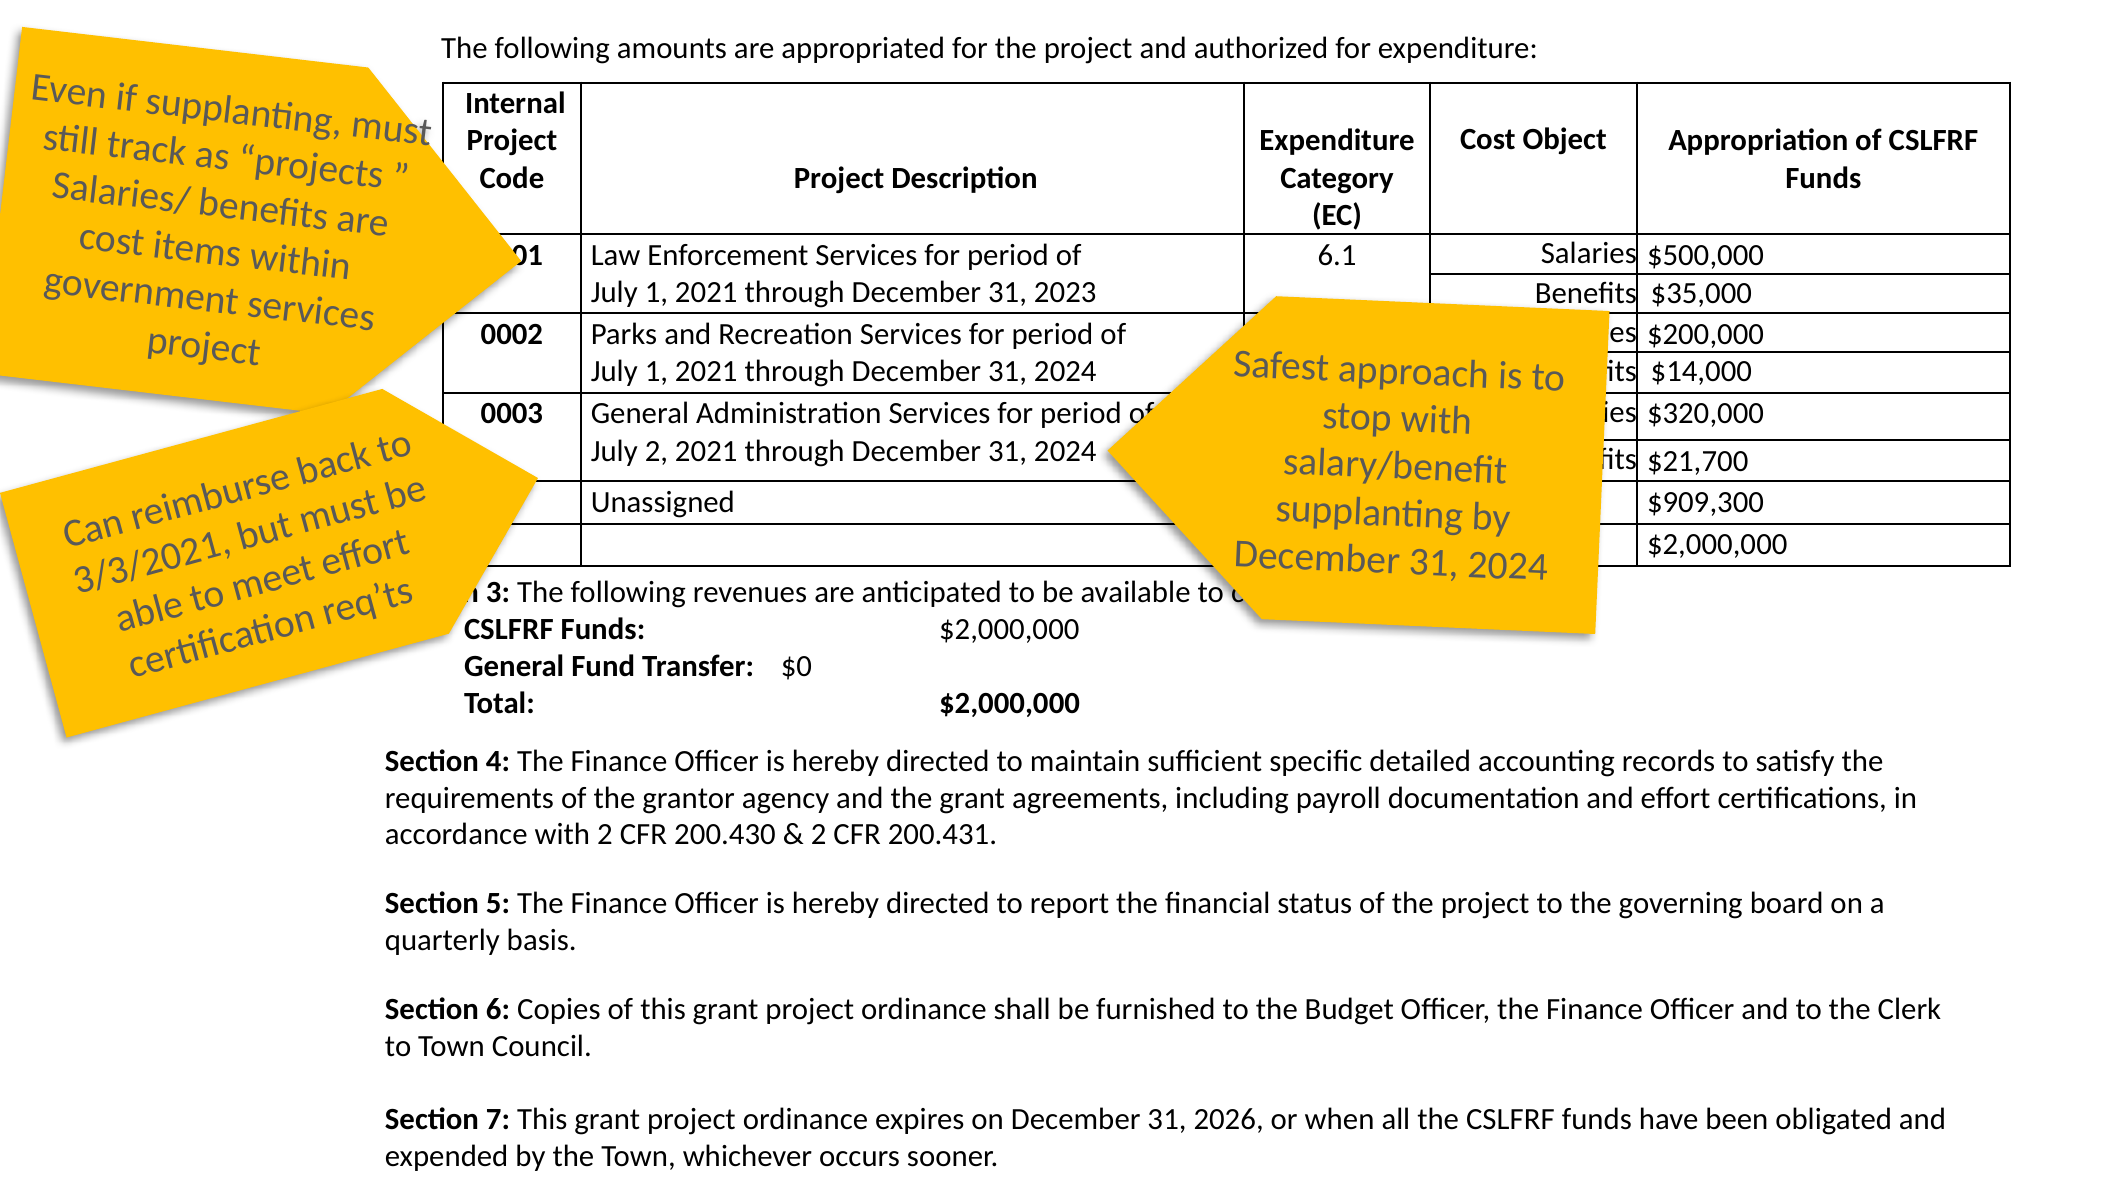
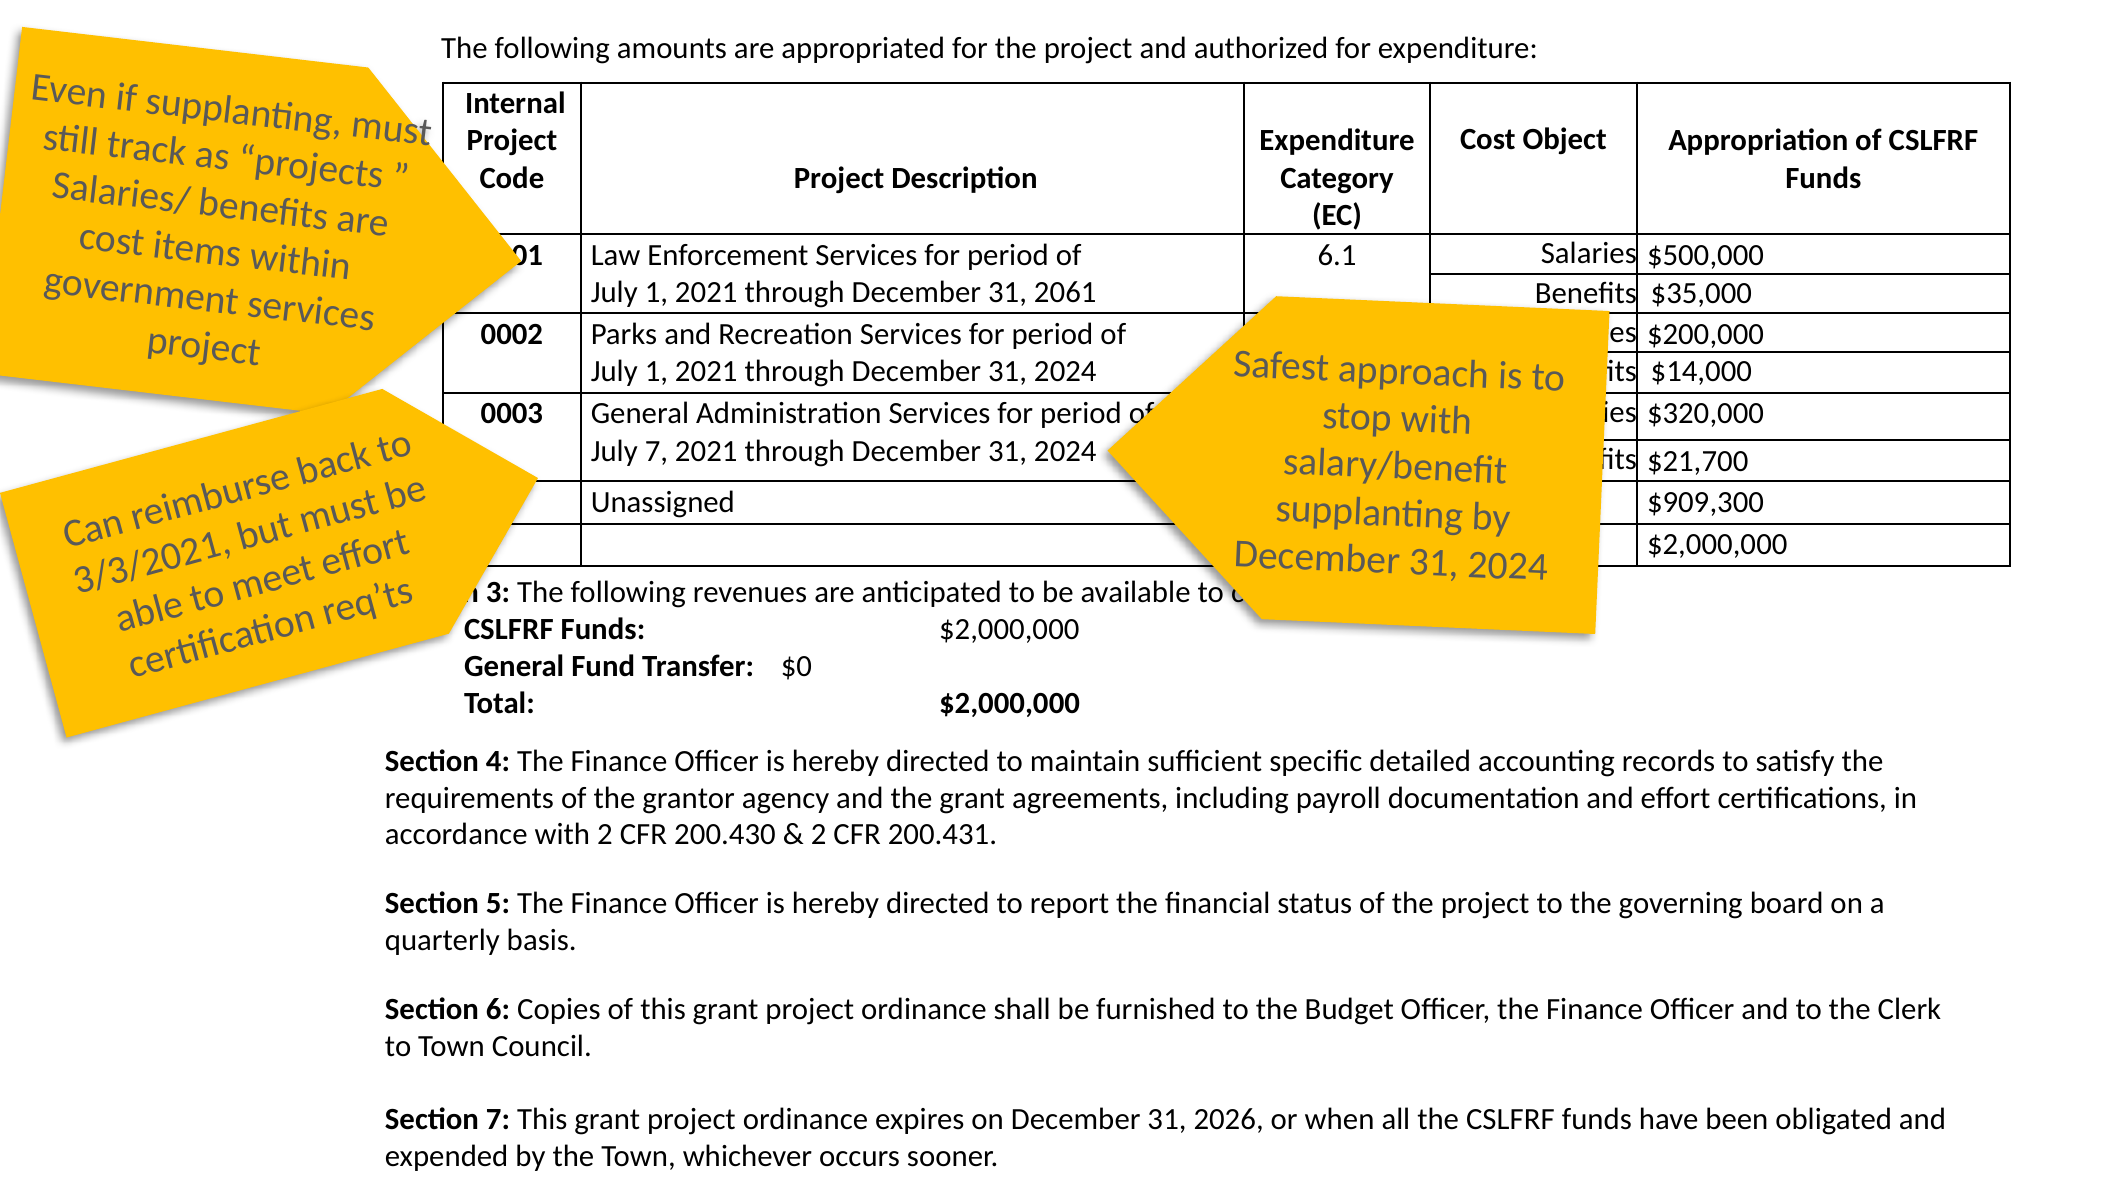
2023: 2023 -> 2061 (1065, 292)
July 2: 2 -> 7 (657, 451)
